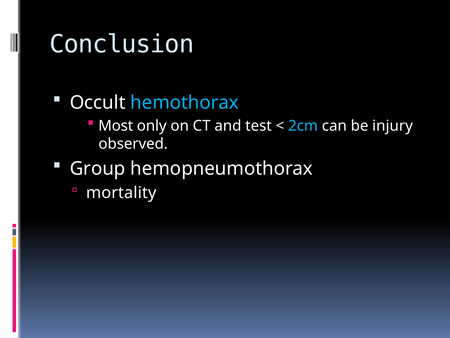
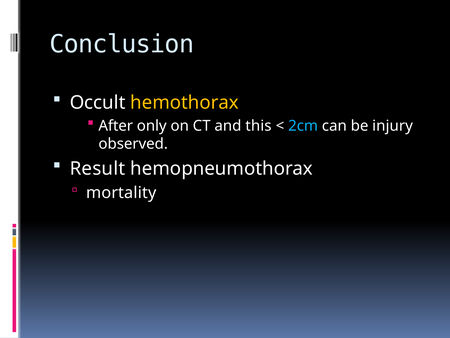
hemothorax colour: light blue -> yellow (185, 103)
Most: Most -> After (116, 126)
test: test -> this (258, 126)
Group: Group -> Result (97, 168)
